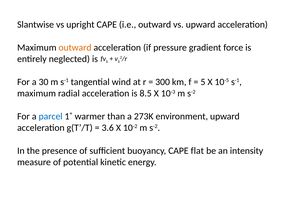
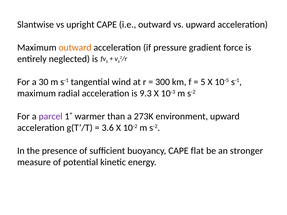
8.5: 8.5 -> 9.3 (146, 93)
parcel colour: blue -> purple (51, 116)
intensity: intensity -> stronger (247, 151)
